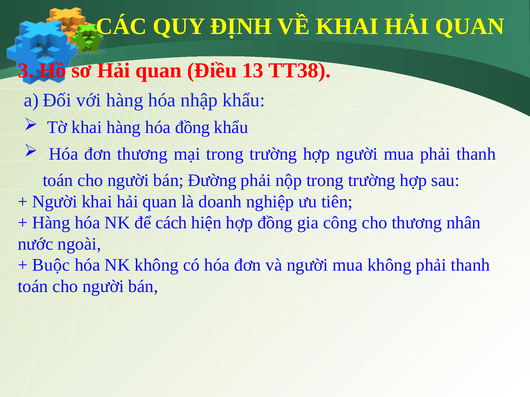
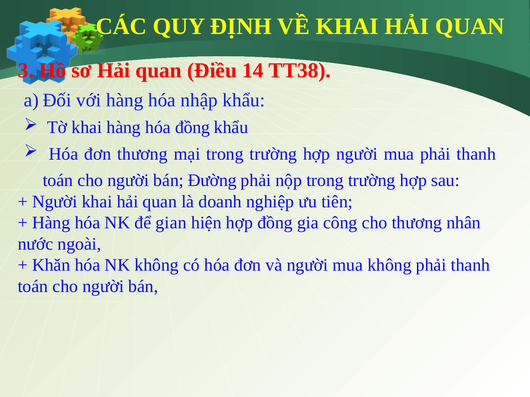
13: 13 -> 14 (253, 70)
cách: cách -> gian (171, 223)
Buộc: Buộc -> Khăn (51, 265)
